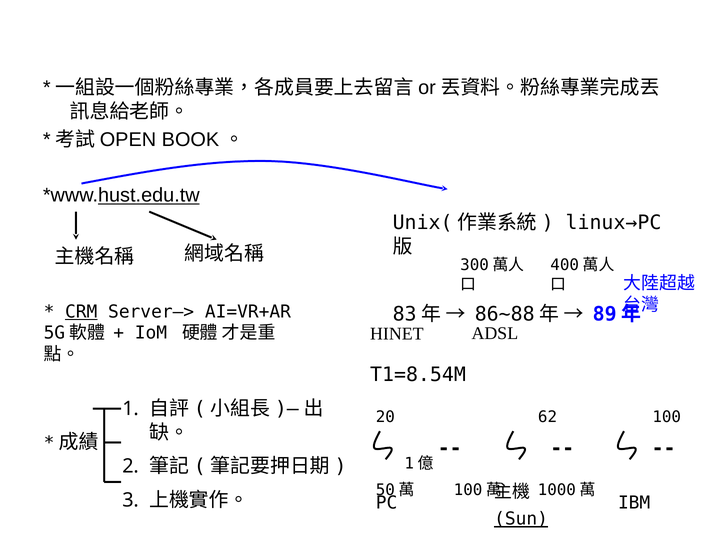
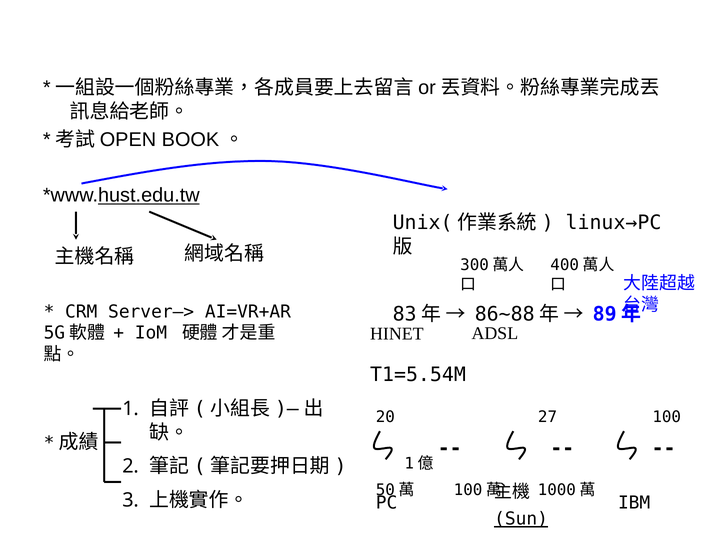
CRM underline: present -> none (81, 312)
T1=8.54M: T1=8.54M -> T1=5.54M (418, 375)
62: 62 -> 27 (548, 417)
